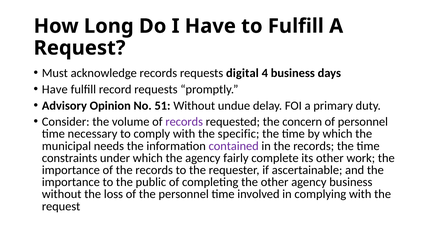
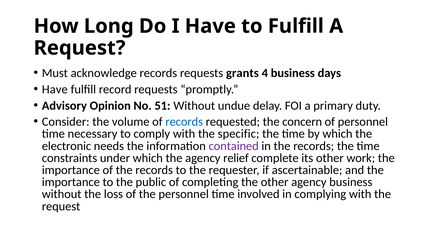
digital: digital -> grants (242, 73)
records colour: purple -> blue (184, 122)
municipal: municipal -> electronic (66, 146)
fairly: fairly -> relief (236, 158)
